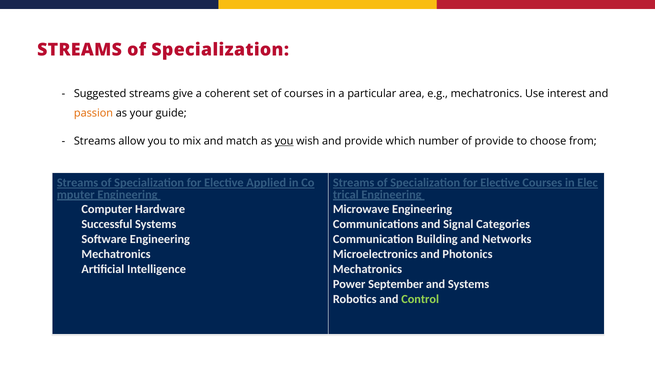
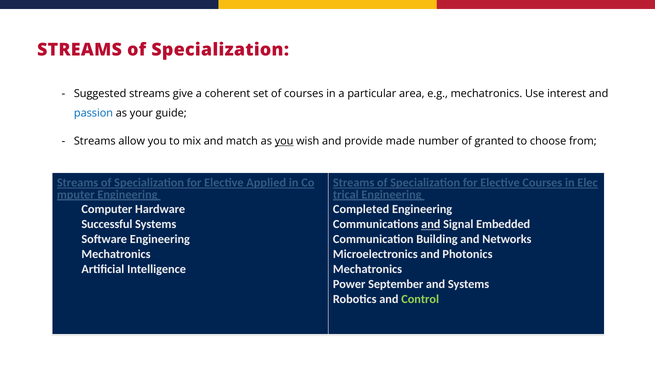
passion colour: orange -> blue (93, 113)
which: which -> made (400, 141)
of provide: provide -> granted (494, 141)
Microwave: Microwave -> Completed (361, 210)
and underline: none -> present (431, 225)
Categories: Categories -> Embedded (503, 225)
